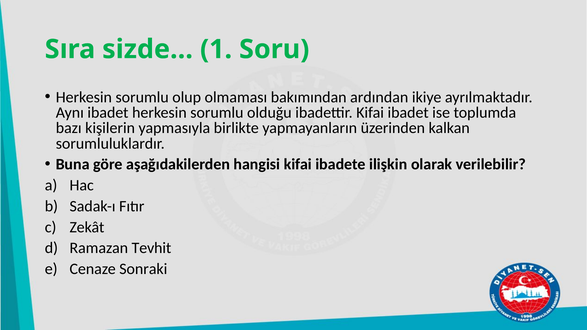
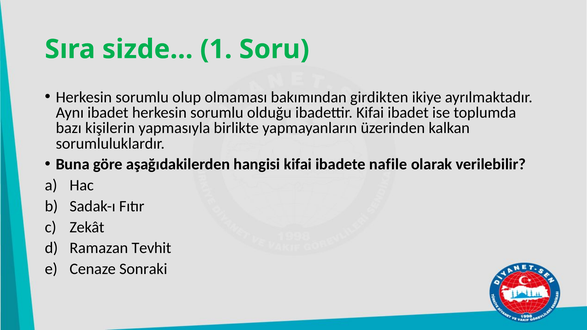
ardından: ardından -> girdikten (379, 97)
ilişkin: ilişkin -> nafile (388, 164)
